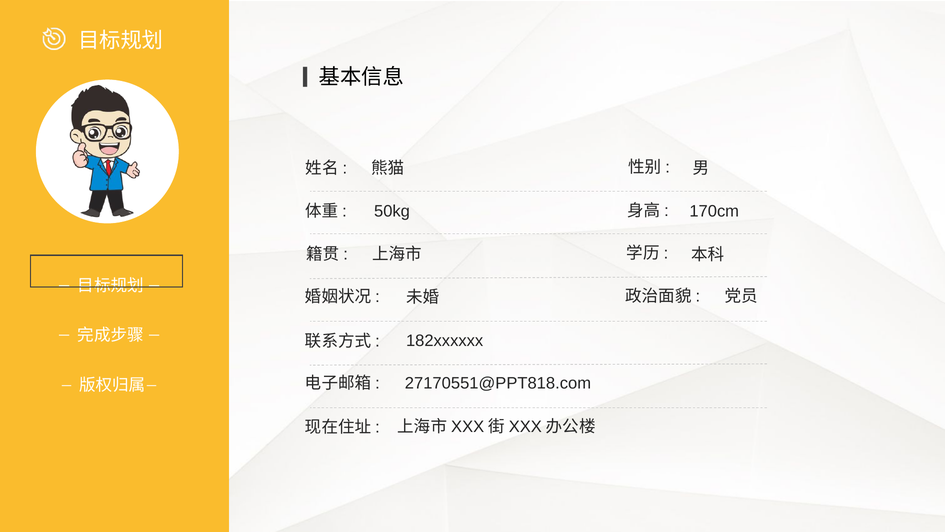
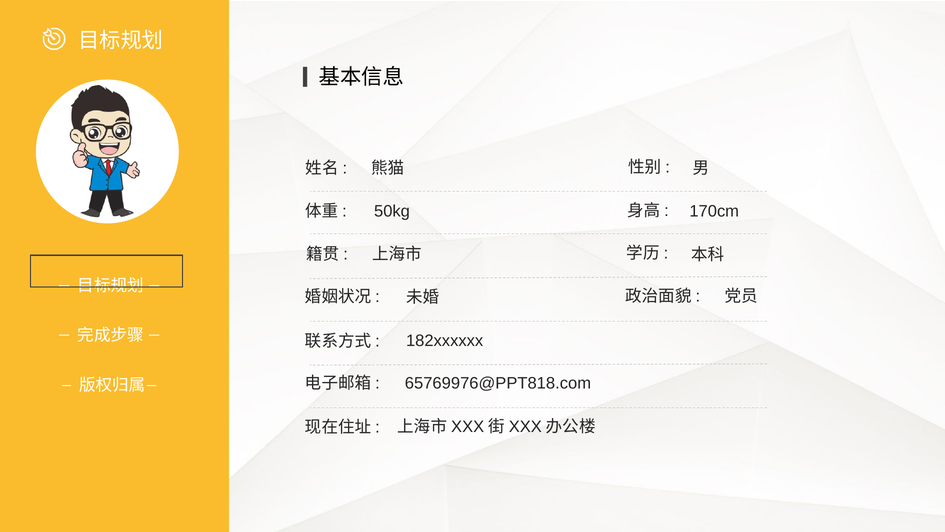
27170551@PPT818.com: 27170551@PPT818.com -> 65769976@PPT818.com (498, 383)
